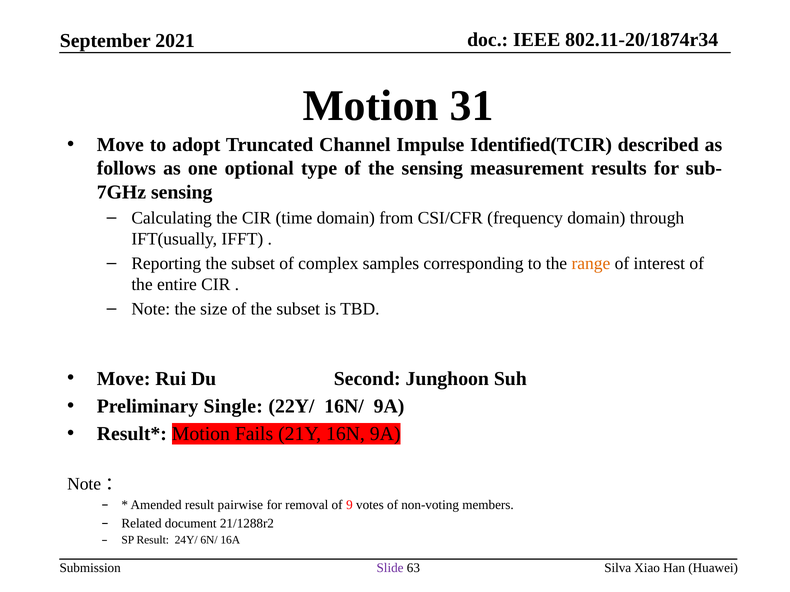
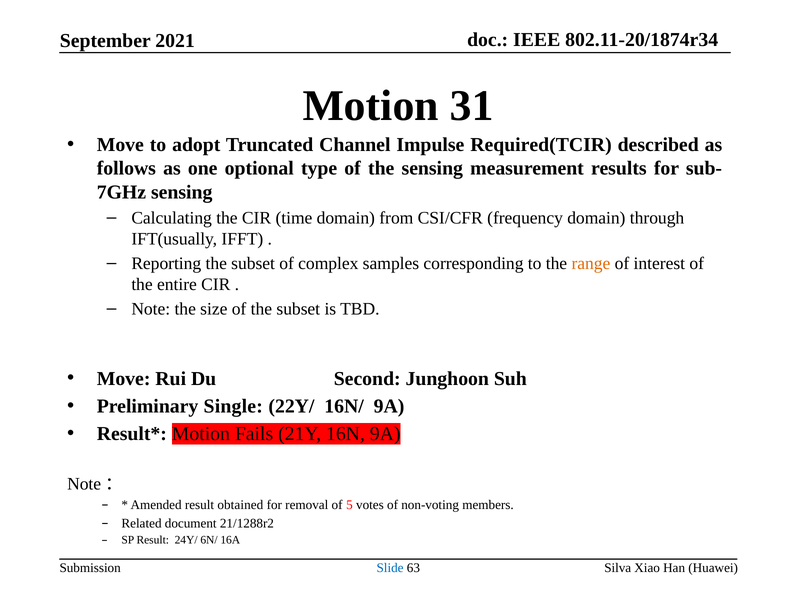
Identified(TCIR: Identified(TCIR -> Required(TCIR (541, 145)
pairwise: pairwise -> obtained (240, 505)
9: 9 -> 5 (350, 505)
Slide colour: purple -> blue (390, 568)
